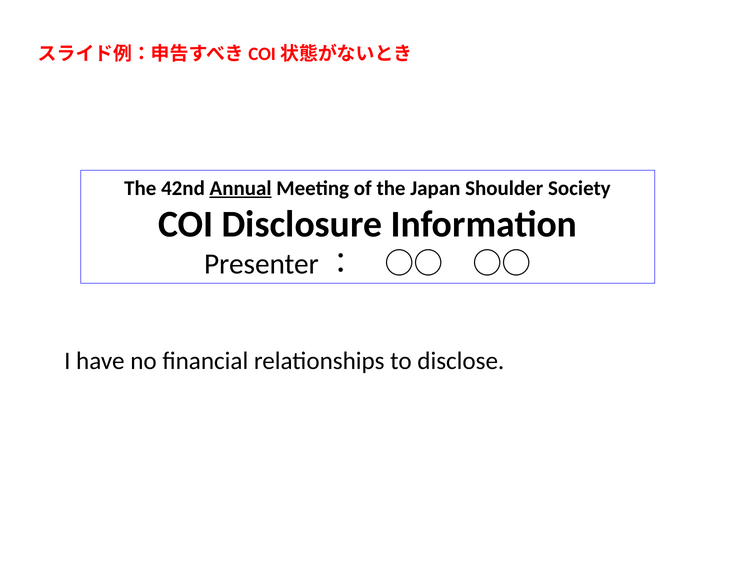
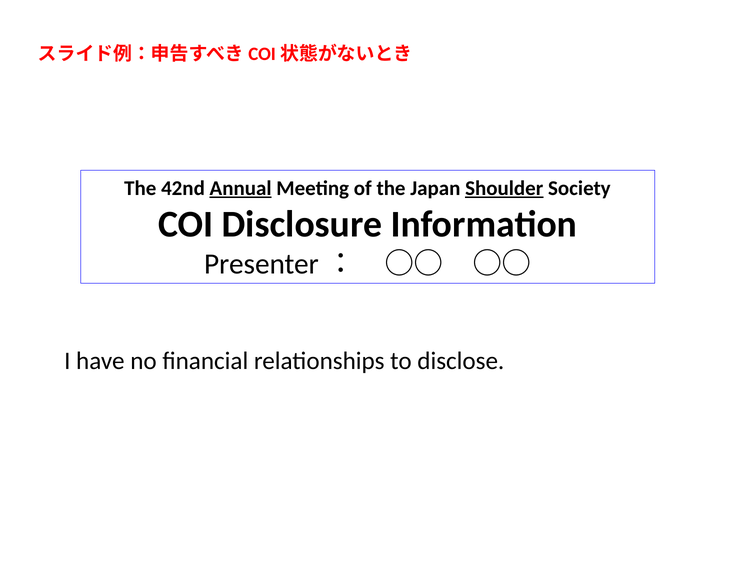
Shoulder underline: none -> present (504, 188)
